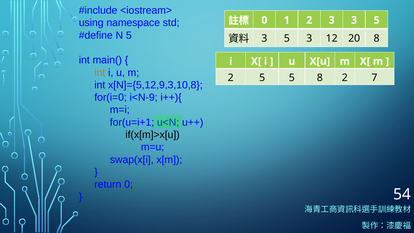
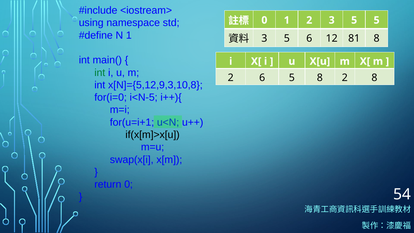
2 3 3: 3 -> 5 (354, 20)
N 5: 5 -> 1 (129, 35)
5 3: 3 -> 6 (309, 38)
20: 20 -> 81 (354, 38)
int colour: orange -> green (100, 73)
2 5: 5 -> 6 (262, 78)
2 7: 7 -> 8 (374, 78)
i<N-9: i<N-9 -> i<N-5 (144, 97)
